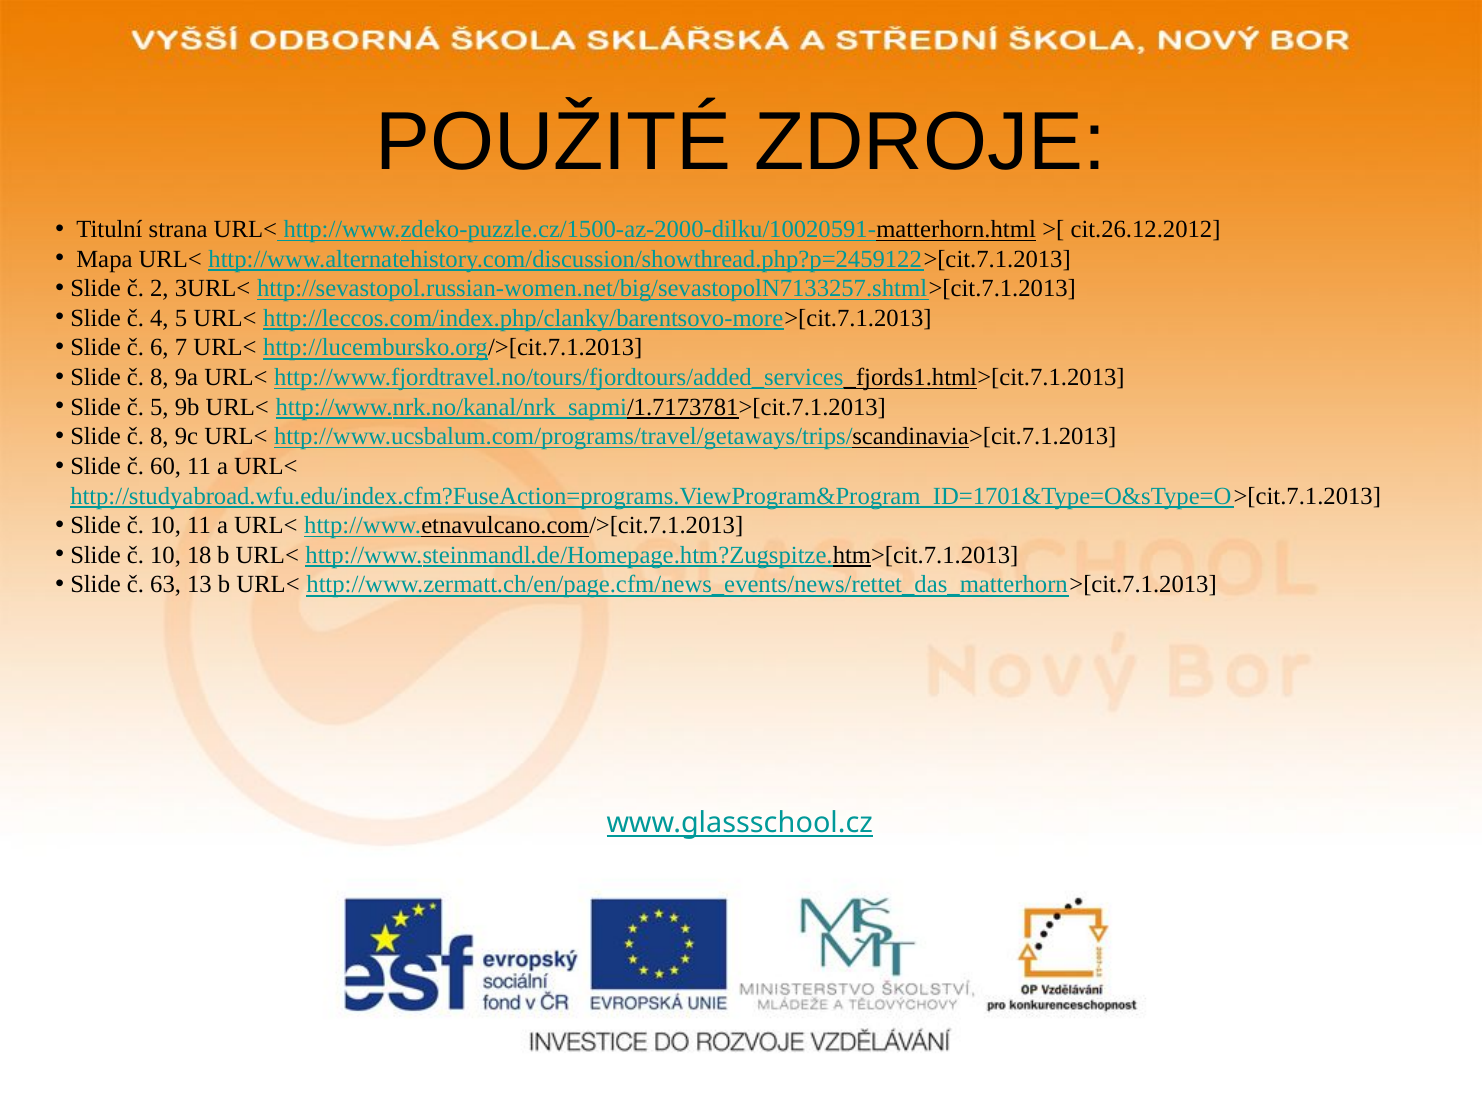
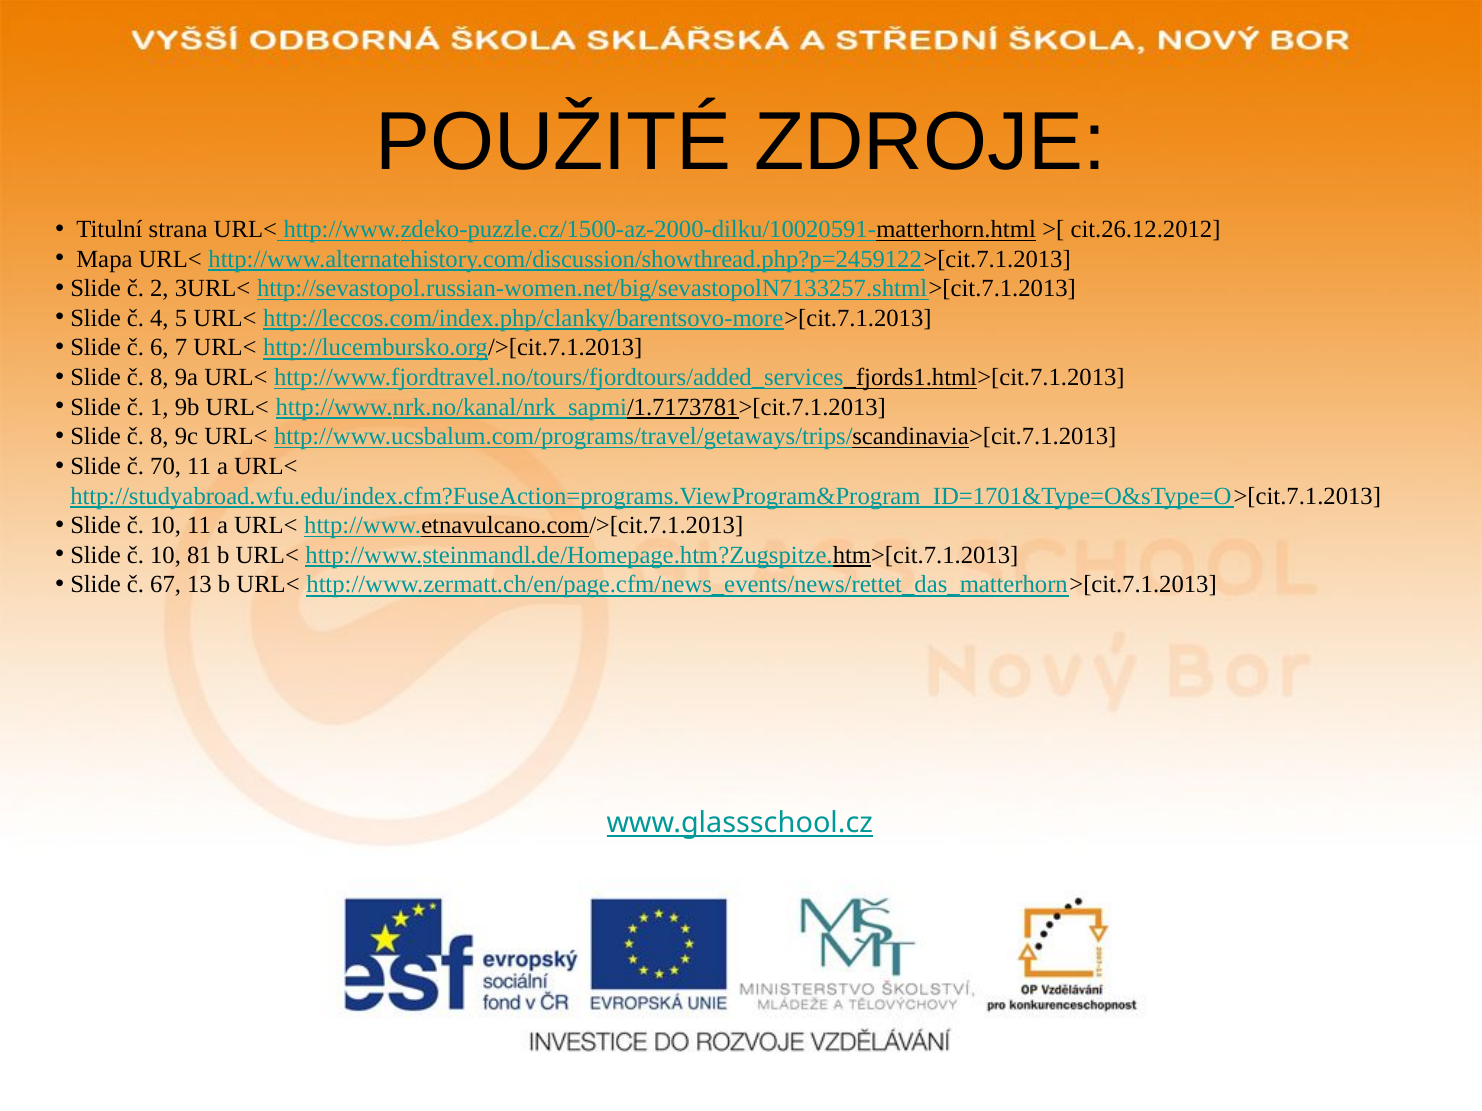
č 5: 5 -> 1 (159, 407)
60: 60 -> 70 (166, 467)
18: 18 -> 81 (199, 555)
63: 63 -> 67 (166, 585)
